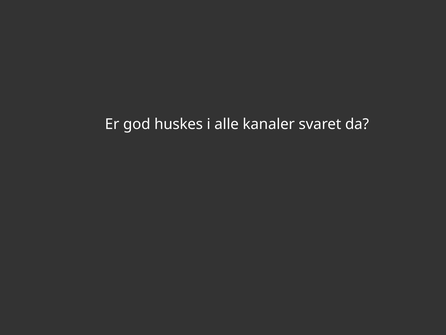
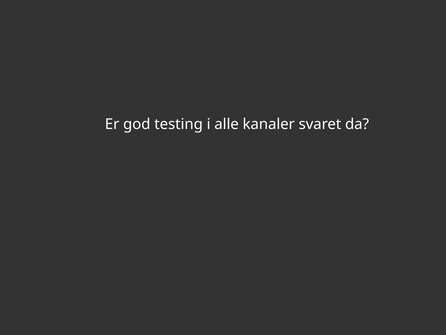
huskes: huskes -> testing (179, 124)
